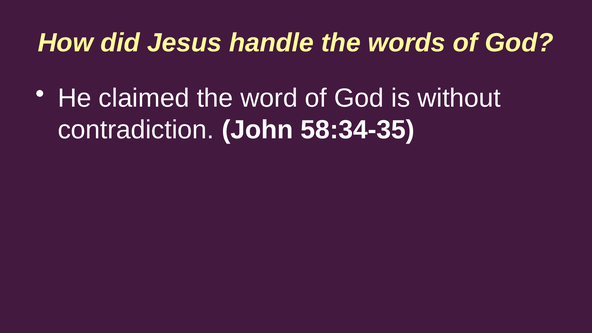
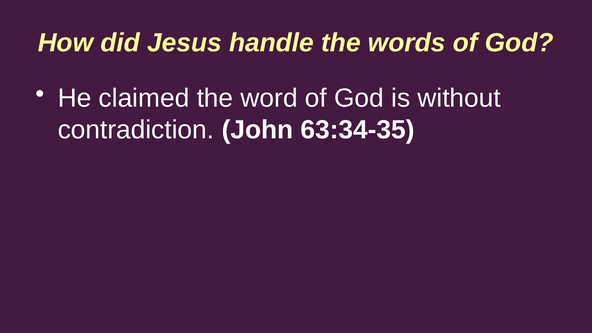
58:34-35: 58:34-35 -> 63:34-35 (358, 130)
